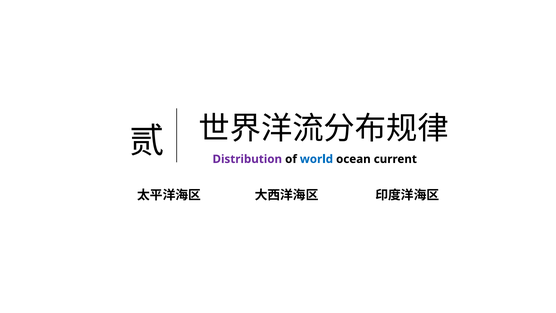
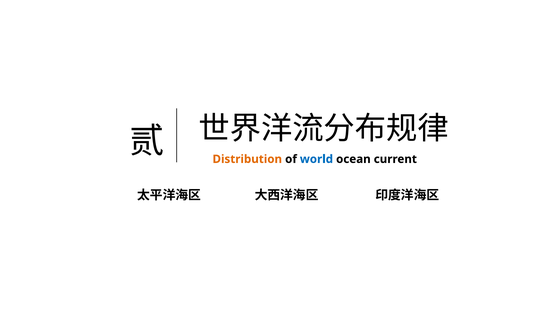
Distribution colour: purple -> orange (247, 159)
